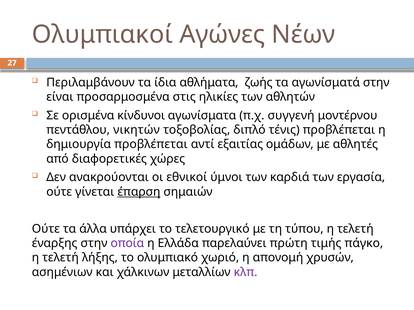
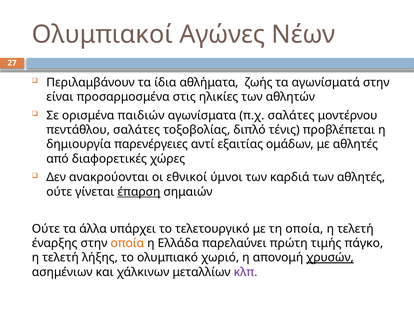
κίνδυνοι: κίνδυνοι -> παιδιών (141, 116)
π.χ συγγενή: συγγενή -> σαλάτες (291, 116)
πεντάθλου νικητών: νικητών -> σαλάτες (137, 130)
δημιουργία προβλέπεται: προβλέπεται -> παρενέργειες (151, 145)
των εργασία: εργασία -> αθλητές (361, 178)
τη τύπου: τύπου -> οποία (304, 229)
οποία colour: purple -> orange (127, 244)
χρυσών underline: none -> present (330, 258)
